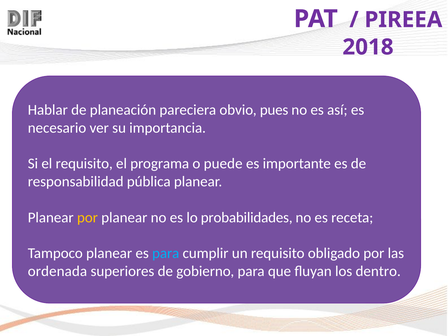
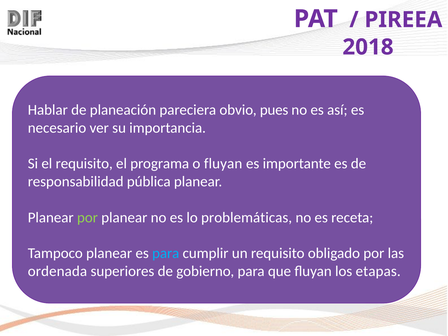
o puede: puede -> fluyan (223, 164)
por colour: yellow -> light green (87, 217)
probabilidades: probabilidades -> problemáticas (247, 217)
dentro: dentro -> etapas (378, 271)
